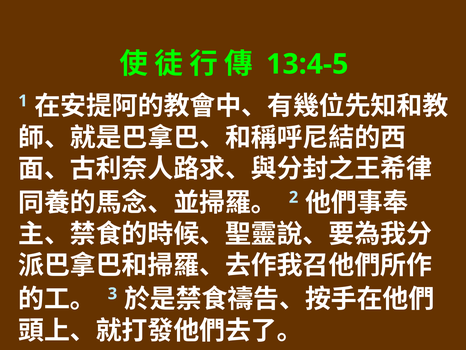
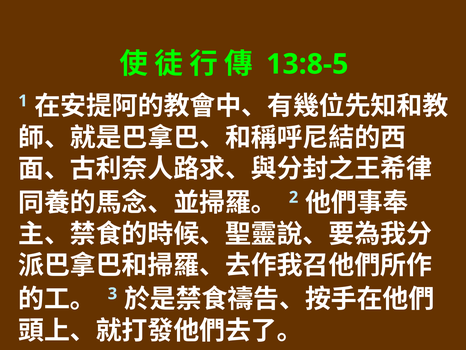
13:4-5: 13:4-5 -> 13:8-5 (307, 64)
